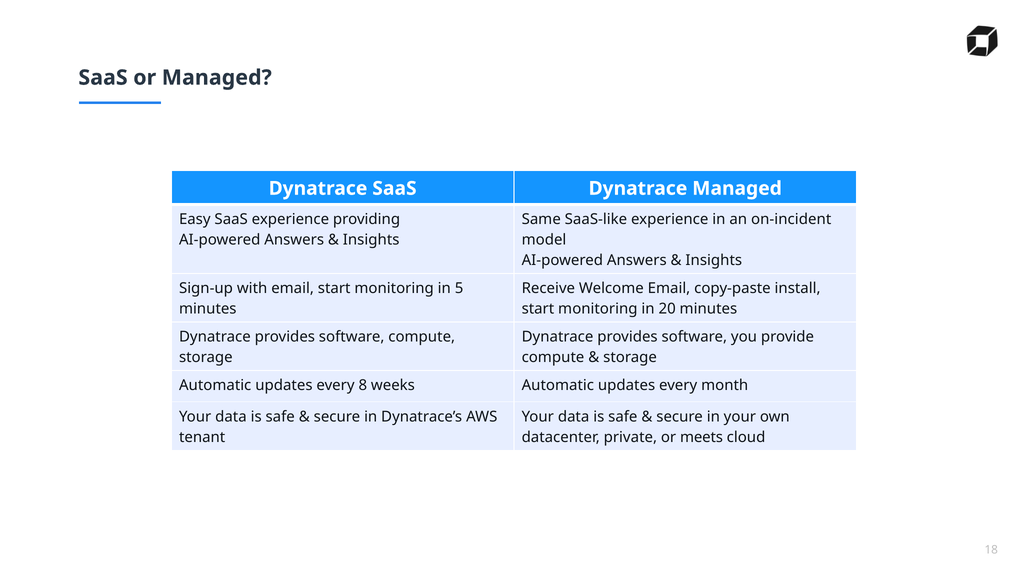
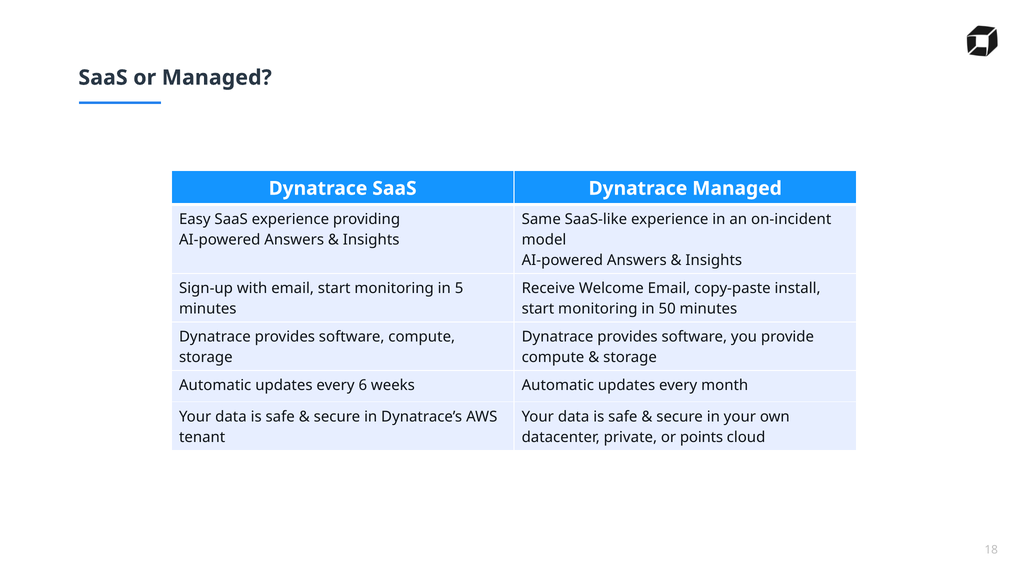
20: 20 -> 50 (667, 309)
8: 8 -> 6 (363, 386)
meets: meets -> points (702, 437)
